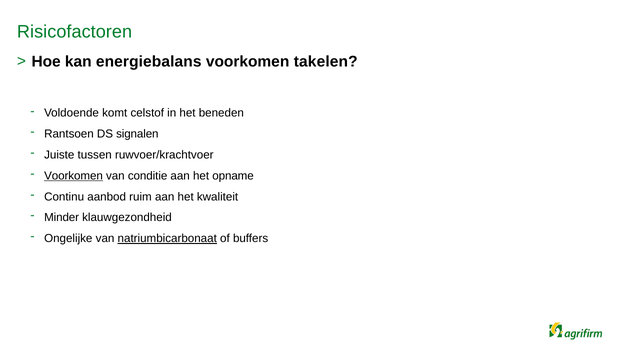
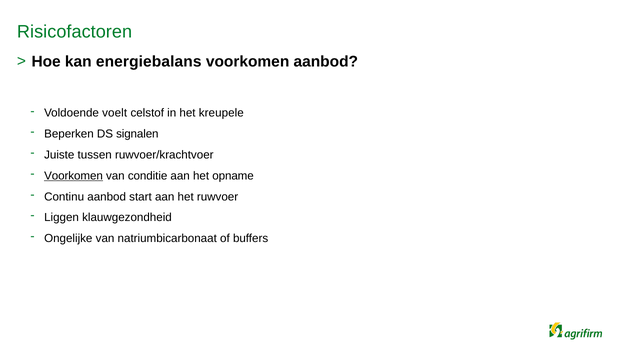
voorkomen takelen: takelen -> aanbod (326, 62)
komt: komt -> voelt (115, 113)
beneden: beneden -> kreupele (221, 113)
Rantsoen: Rantsoen -> Beperken (69, 134)
ruim: ruim -> start (140, 197)
kwaliteit: kwaliteit -> ruwvoer (218, 197)
Minder: Minder -> Liggen (62, 218)
natriumbicarbonaat underline: present -> none (167, 239)
